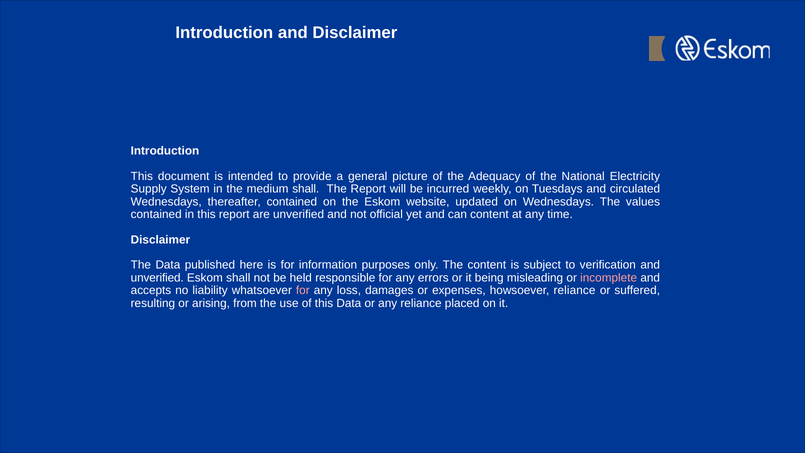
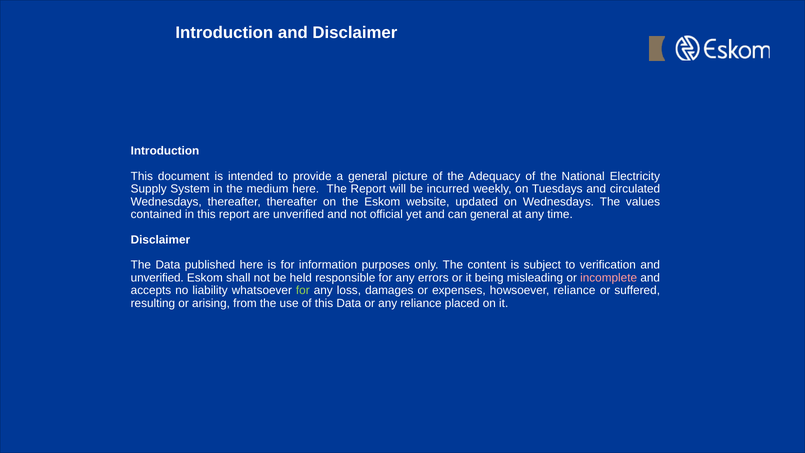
medium shall: shall -> here (306, 189)
thereafter contained: contained -> thereafter (292, 202)
can content: content -> general (489, 214)
for colour: pink -> light green (303, 290)
